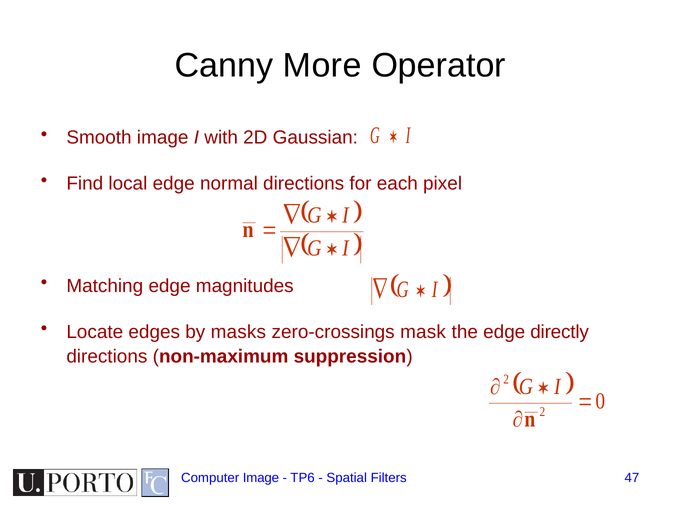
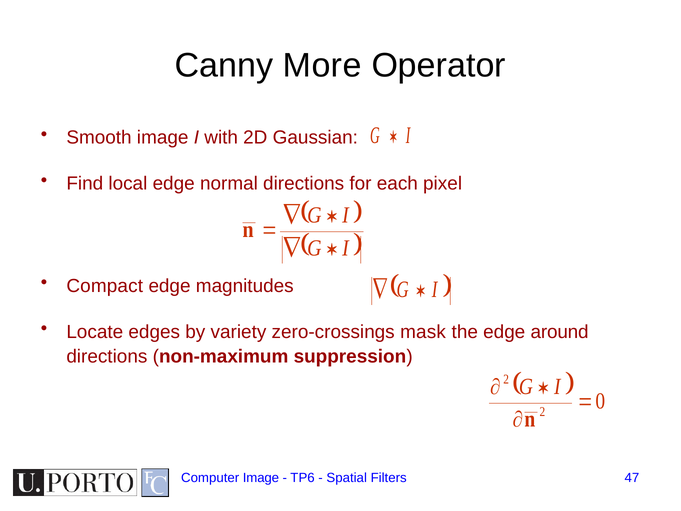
Matching: Matching -> Compact (105, 286)
masks: masks -> variety (238, 332)
directly: directly -> around (560, 332)
